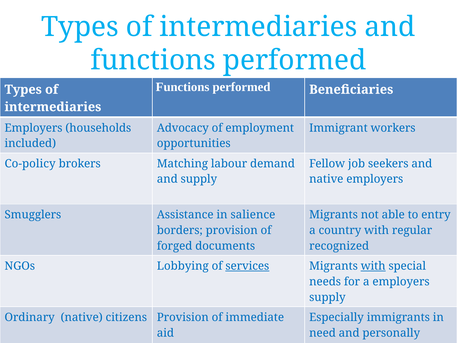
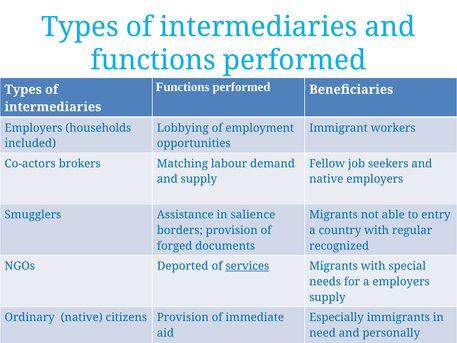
Advocacy: Advocacy -> Lobbying (183, 128)
Co-policy: Co-policy -> Co-actors (30, 163)
Lobbying: Lobbying -> Deported (183, 266)
with underline: present -> none (373, 266)
